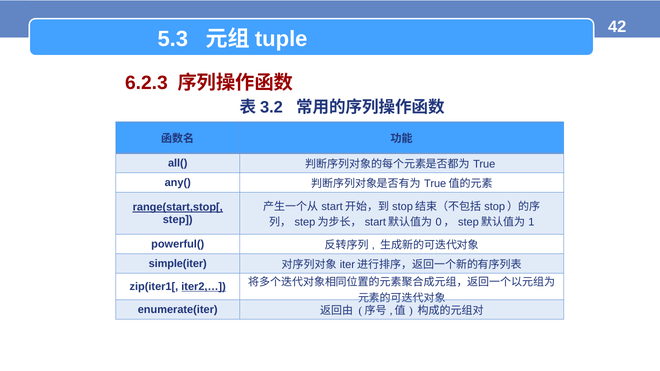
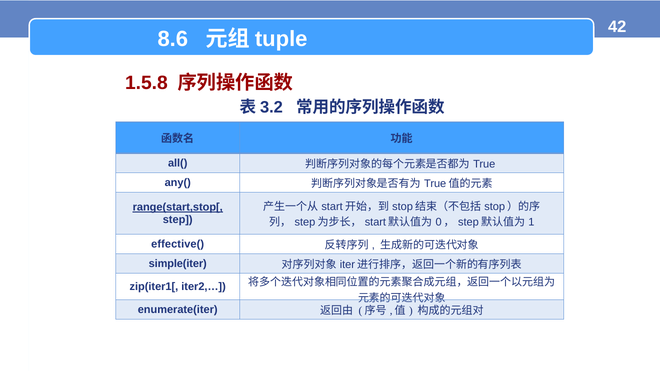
5.3: 5.3 -> 8.6 (173, 39)
6.2.3: 6.2.3 -> 1.5.8 (146, 83)
powerful(: powerful( -> effective( (178, 244)
iter2,… underline: present -> none (204, 287)
